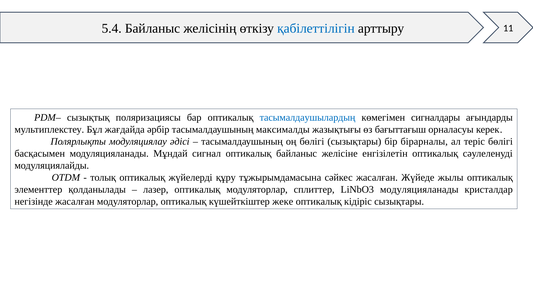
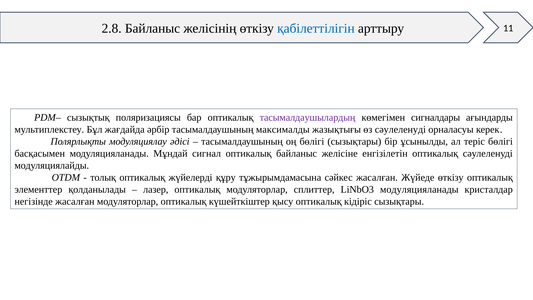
5.4: 5.4 -> 2.8 (112, 28)
тасымалдаушылардың colour: blue -> purple (307, 117)
өз бағыттағыш: бағыттағыш -> сәулеленуді (400, 129)
бірарналы: бірарналы -> ұсынылды (424, 141)
Жүйеде жылы: жылы -> өткізу (451, 177)
жеке: жеке -> қысу (283, 201)
